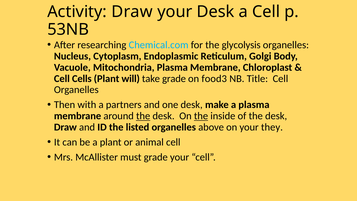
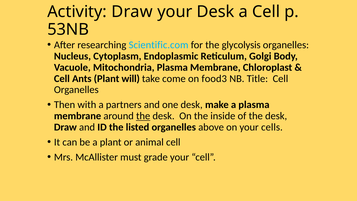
Chemical.com: Chemical.com -> Scientific.com (159, 45)
Cells: Cells -> Ants (82, 78)
take grade: grade -> come (174, 78)
the underline: present -> none (201, 116)
they: they -> cells (272, 127)
